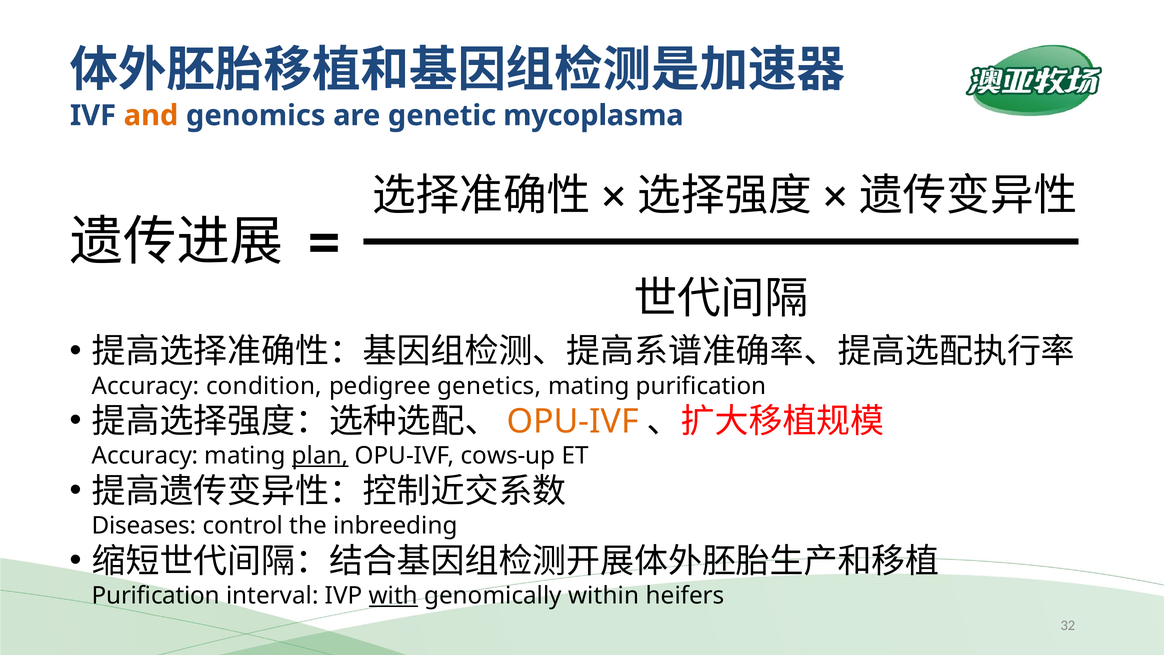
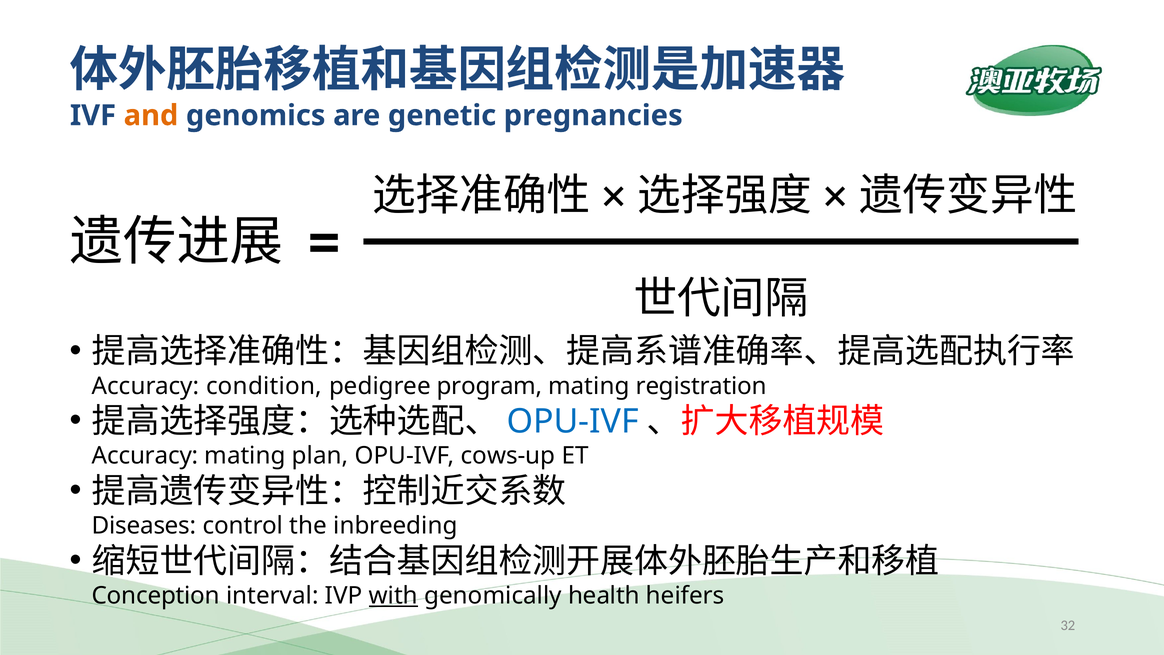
mycoplasma: mycoplasma -> pregnancies (593, 115)
genetics: genetics -> program (490, 386)
mating purification: purification -> registration (701, 386)
OPU-IVF colour: orange -> blue (573, 421)
plan underline: present -> none (320, 456)
Purification: Purification -> Conception (156, 595)
within: within -> health (604, 595)
